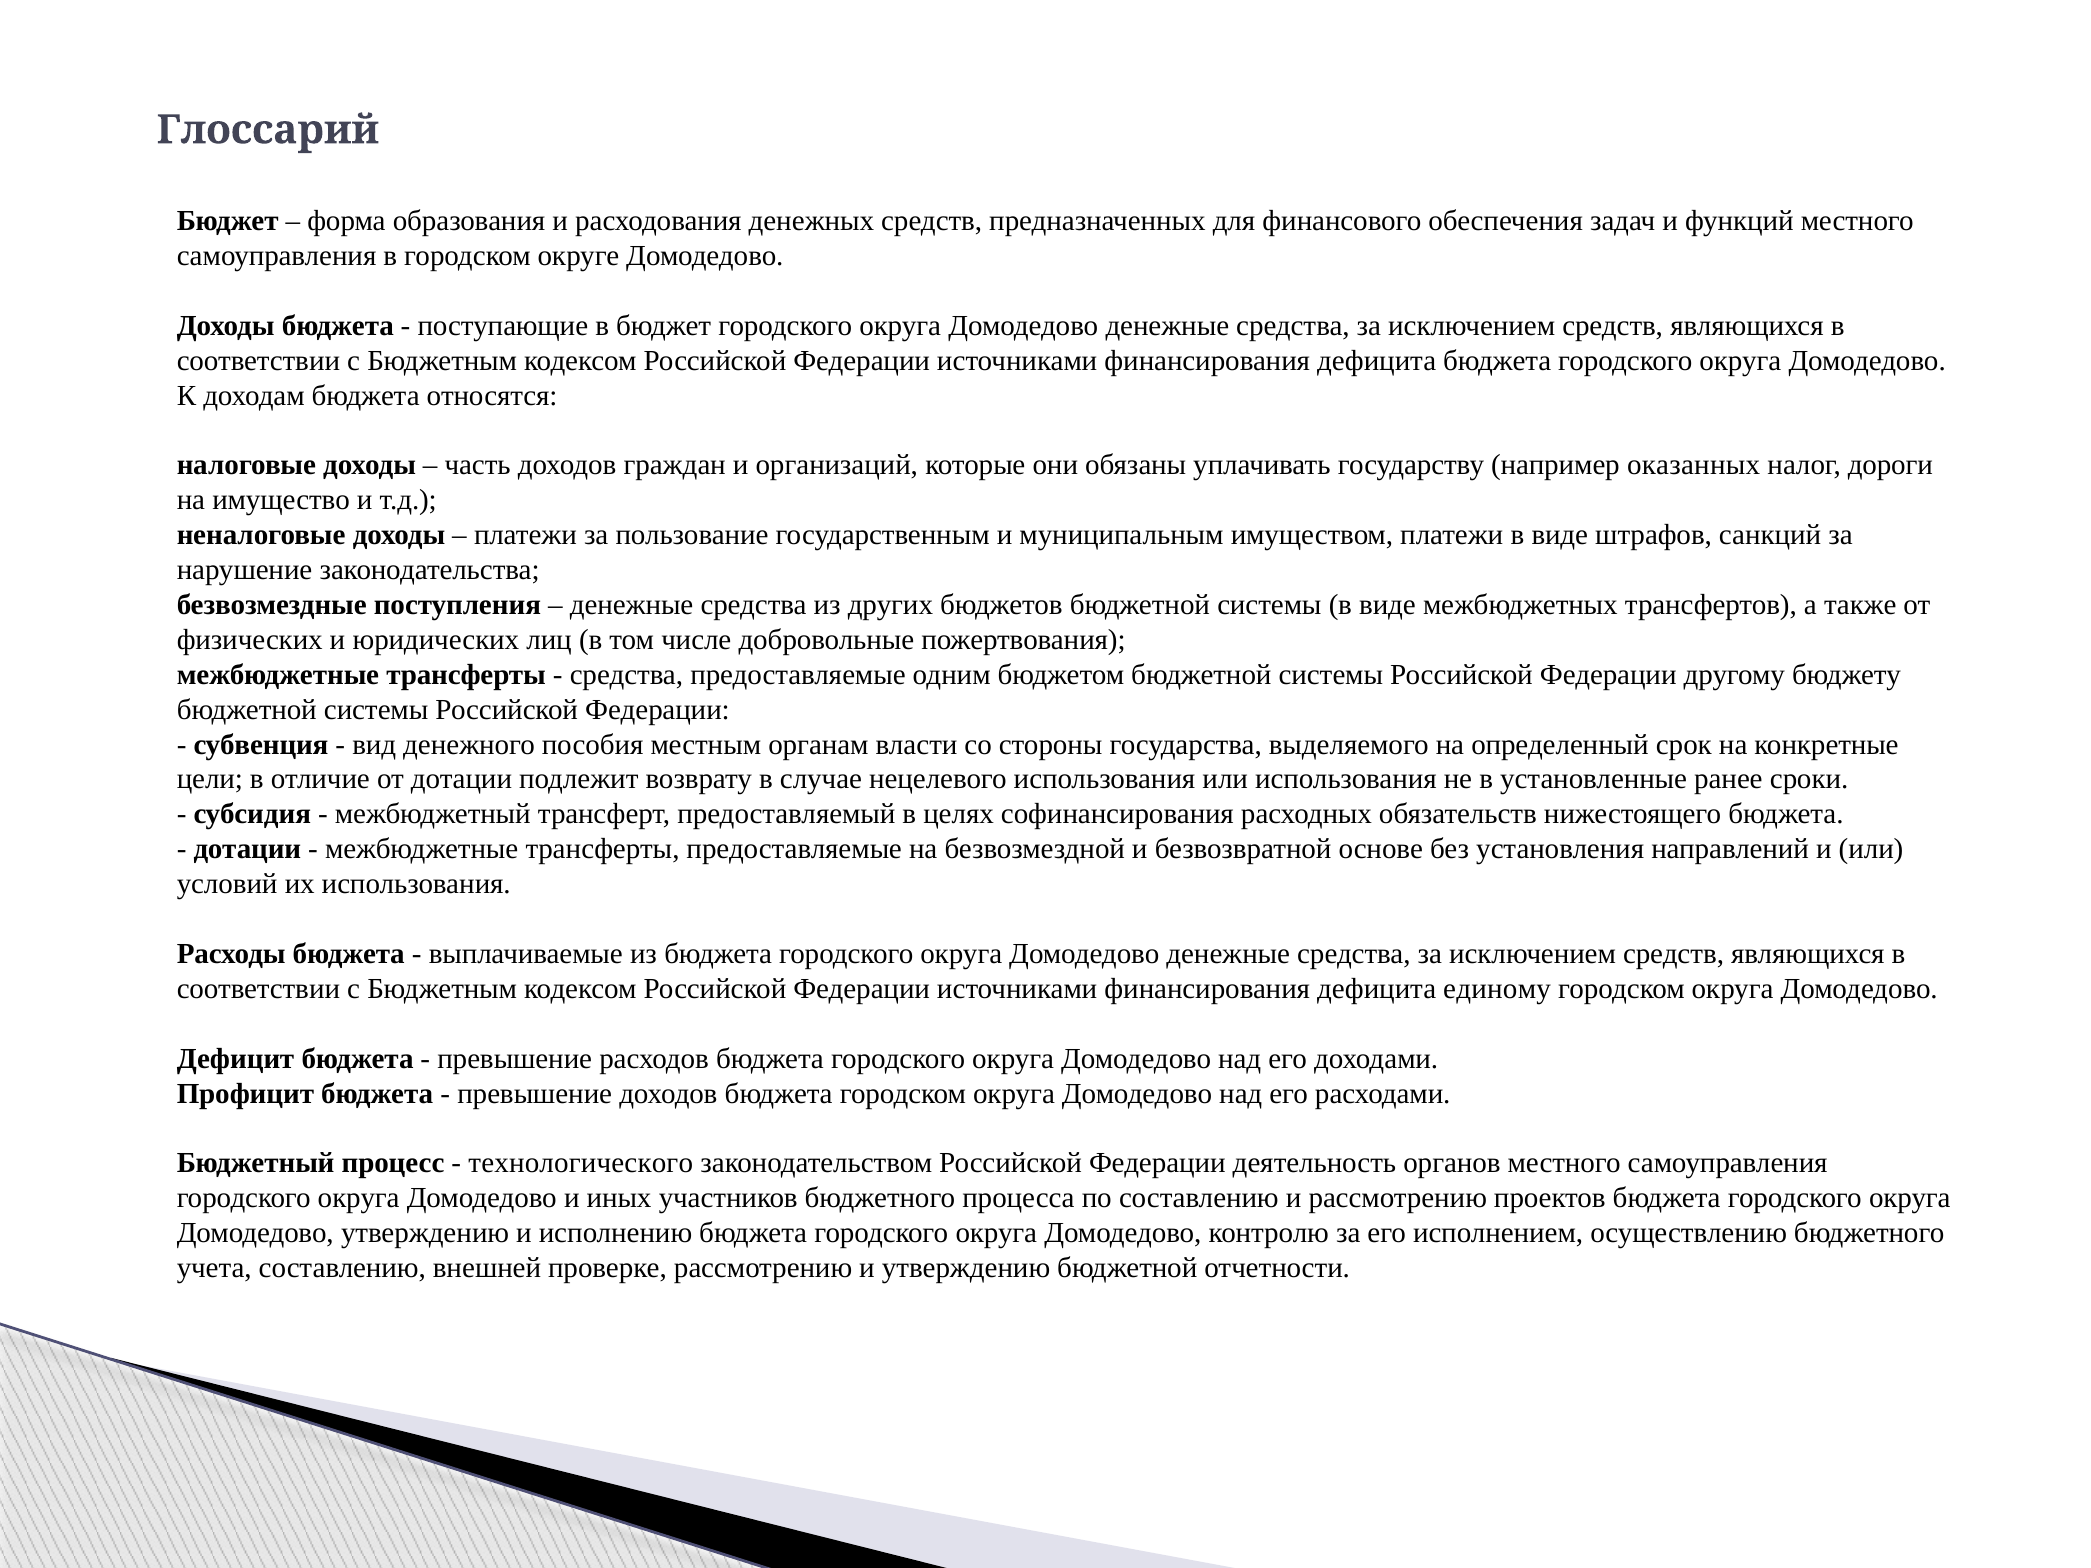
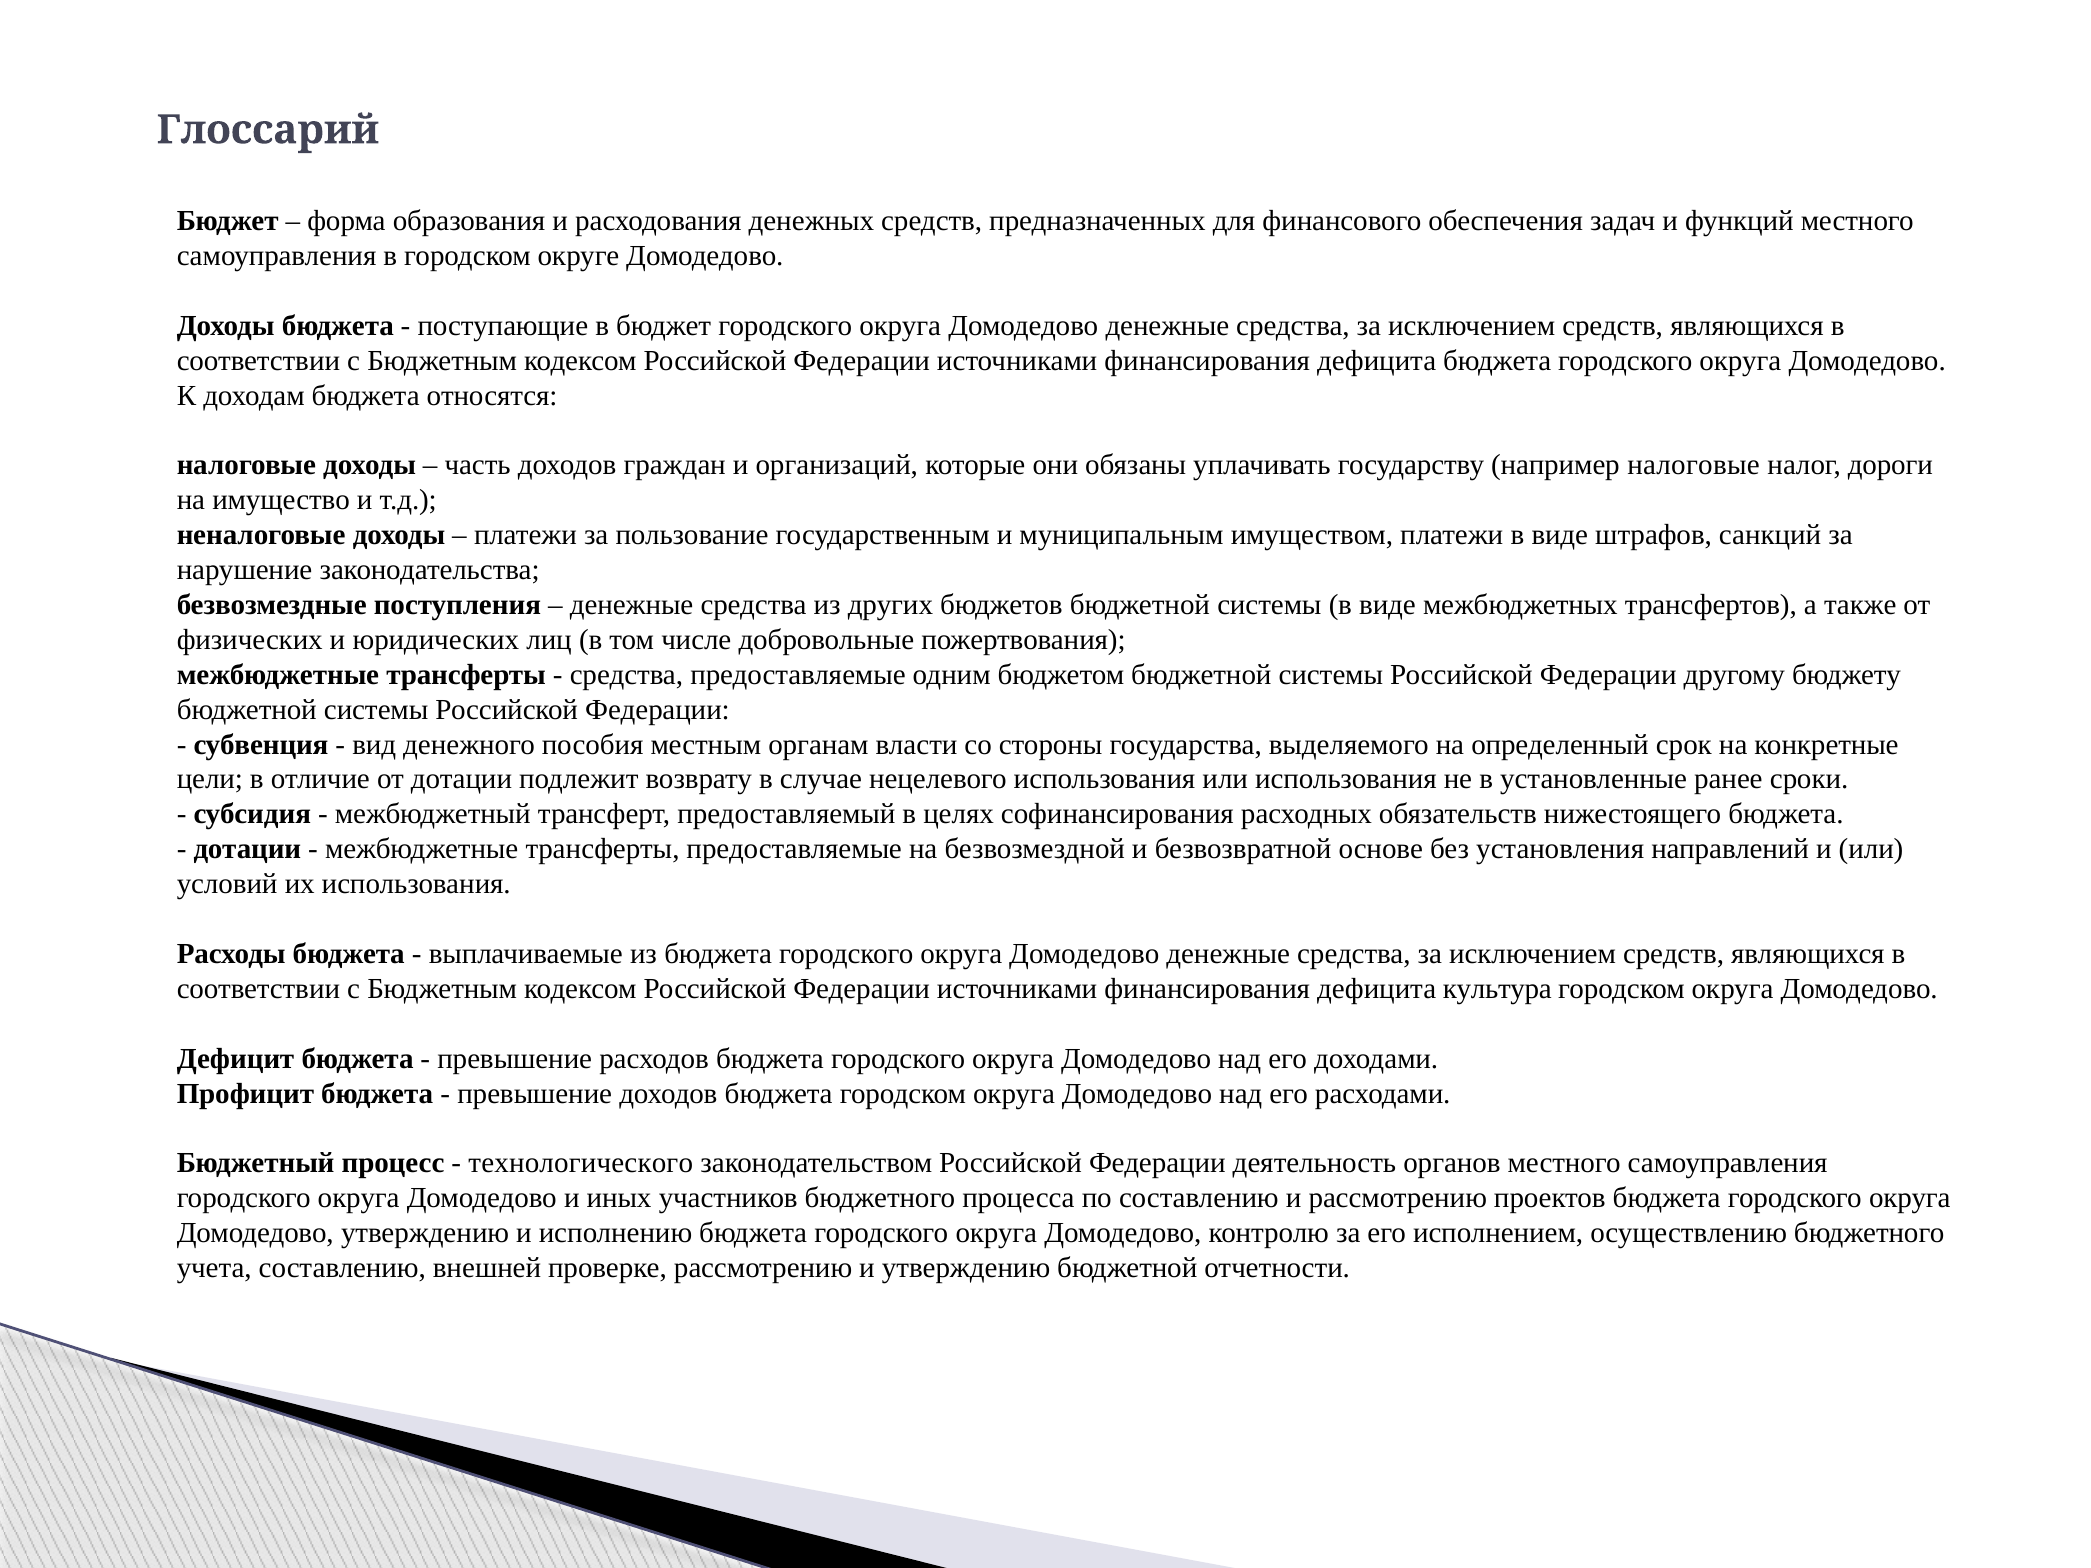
например оказанных: оказанных -> налоговые (1694, 465)
единому: единому -> культура (1497, 989)
